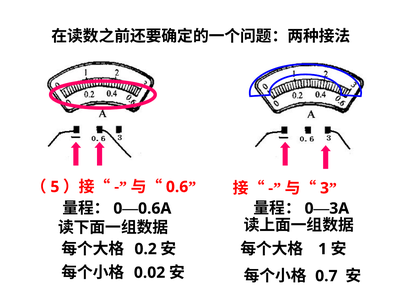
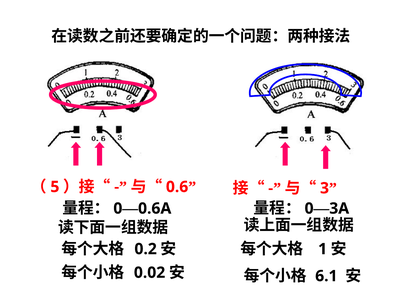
0.7: 0.7 -> 6.1 (326, 276)
